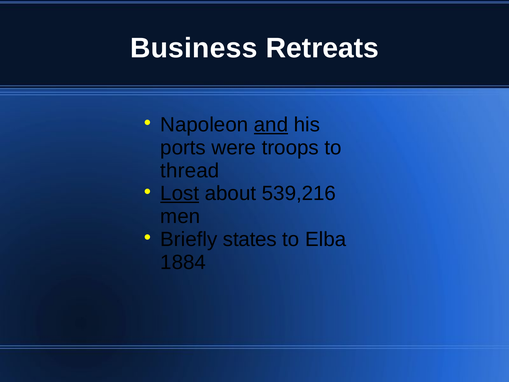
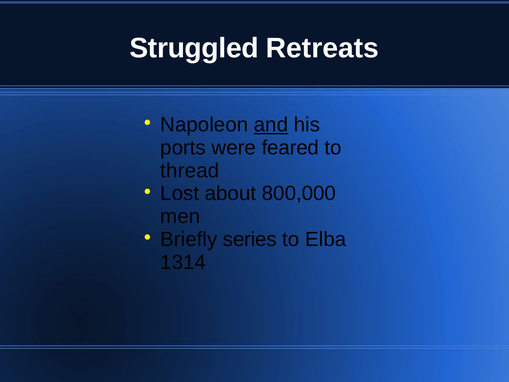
Business: Business -> Struggled (194, 48)
troops: troops -> feared (290, 148)
Lost underline: present -> none (180, 193)
539,216: 539,216 -> 800,000 (299, 193)
states: states -> series (250, 239)
1884: 1884 -> 1314 (183, 262)
